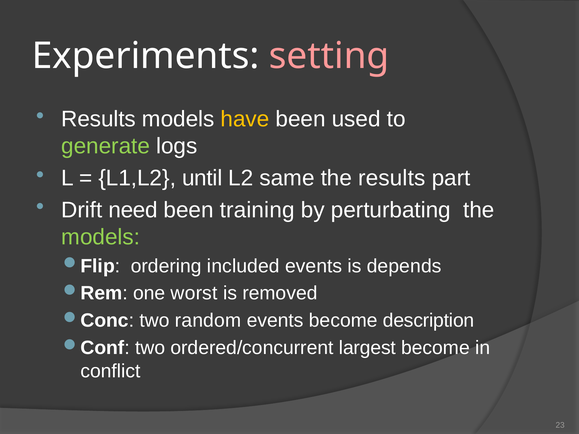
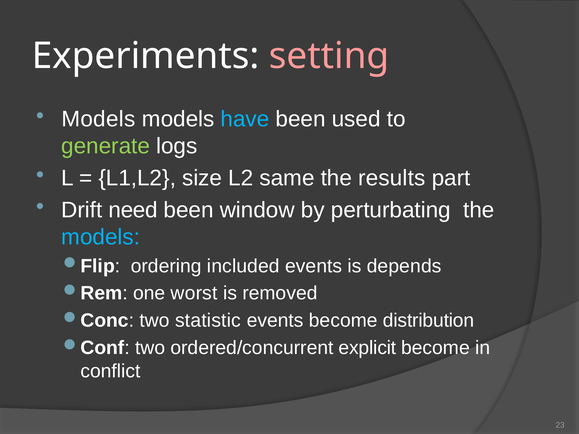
Results: Results -> Models (98, 119)
have colour: yellow -> light blue (245, 119)
until: until -> size (202, 178)
training: training -> window (257, 210)
models colour: light green -> light blue (101, 237)
random: random -> statistic (208, 321)
description: description -> distribution (429, 321)
largest: largest -> explicit (367, 348)
